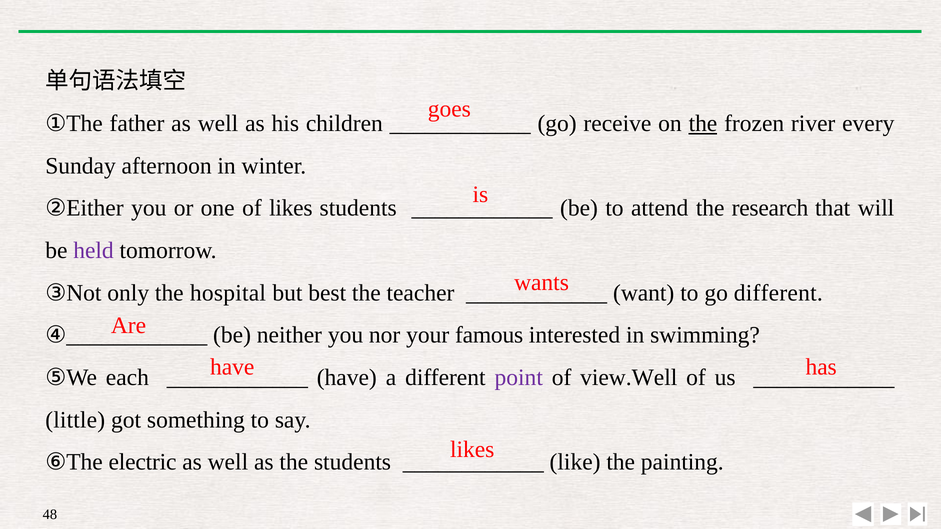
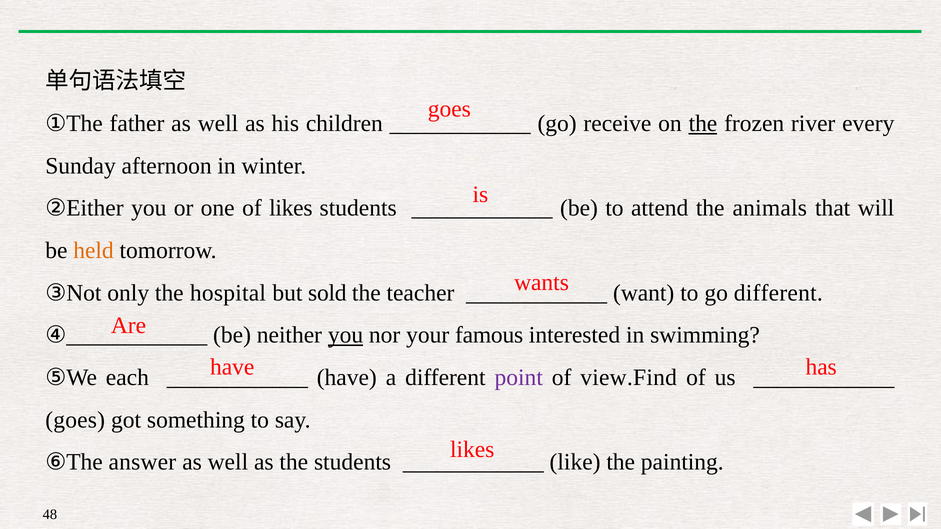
research: research -> animals (770, 208)
held colour: purple -> orange (94, 251)
best: best -> sold (327, 293)
you underline: none -> present (346, 335)
view.Well: view.Well -> view.Find (629, 378)
little: little -> goes (75, 420)
electric: electric -> answer (142, 462)
